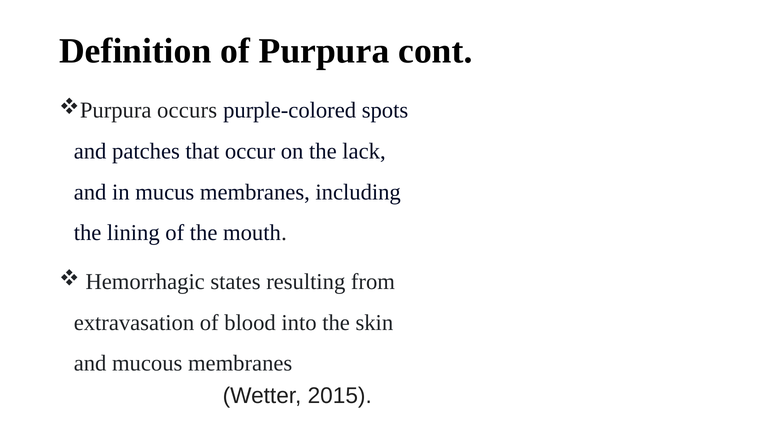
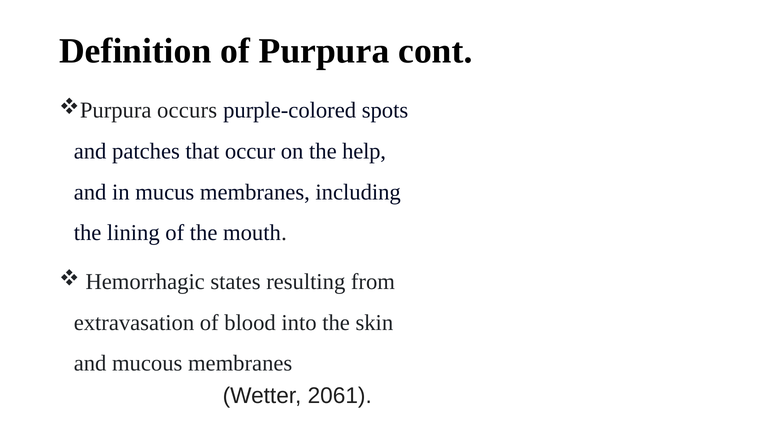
lack: lack -> help (364, 151)
2015: 2015 -> 2061 (340, 396)
